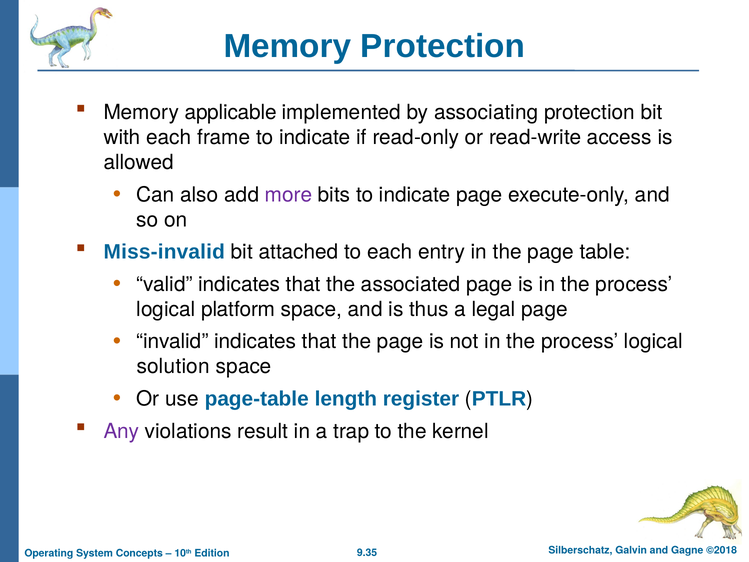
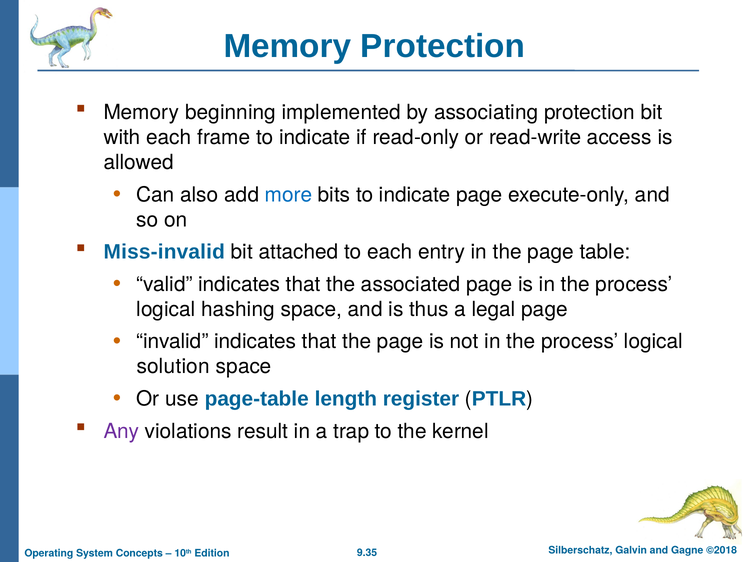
applicable: applicable -> beginning (231, 112)
more colour: purple -> blue (288, 195)
platform: platform -> hashing (238, 309)
